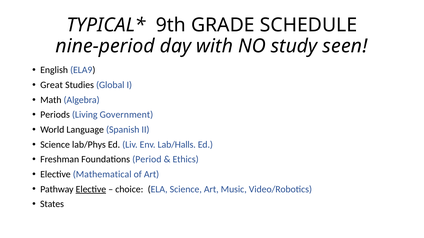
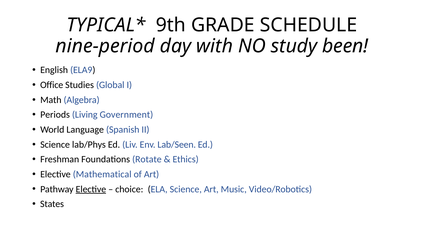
seen: seen -> been (345, 46)
Great: Great -> Office (52, 85)
Lab/Halls: Lab/Halls -> Lab/Seen (177, 145)
Period: Period -> Rotate (147, 160)
